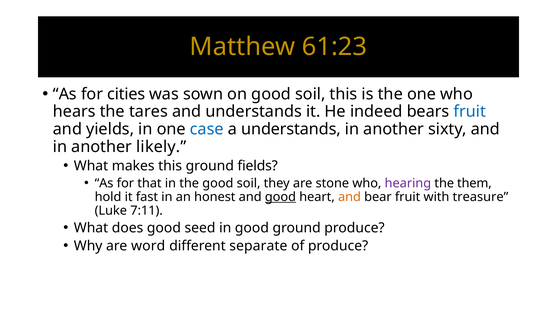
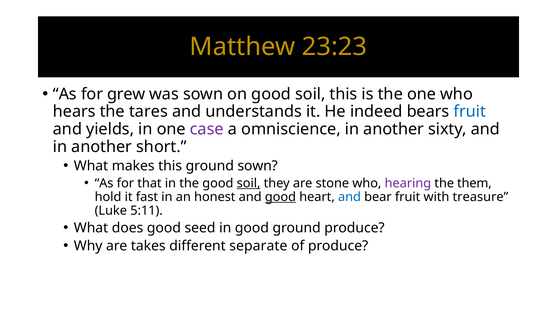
61:23: 61:23 -> 23:23 (334, 47)
cities: cities -> grew (126, 94)
case colour: blue -> purple (207, 129)
a understands: understands -> omniscience (291, 129)
likely: likely -> short (161, 147)
ground fields: fields -> sown (258, 166)
soil underline: none -> present (249, 183)
and colour: orange -> blue (349, 197)
7:11: 7:11 -> 5:11 (147, 211)
word: word -> takes (148, 246)
